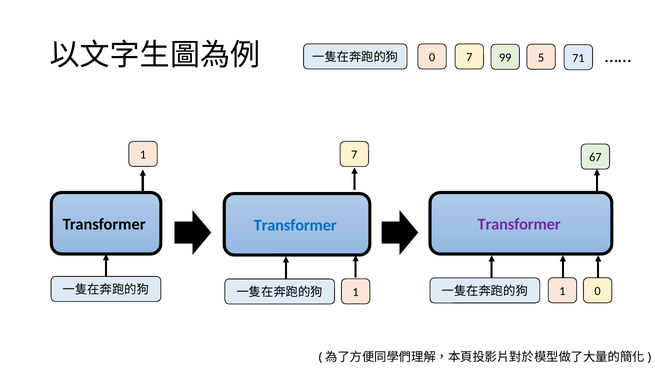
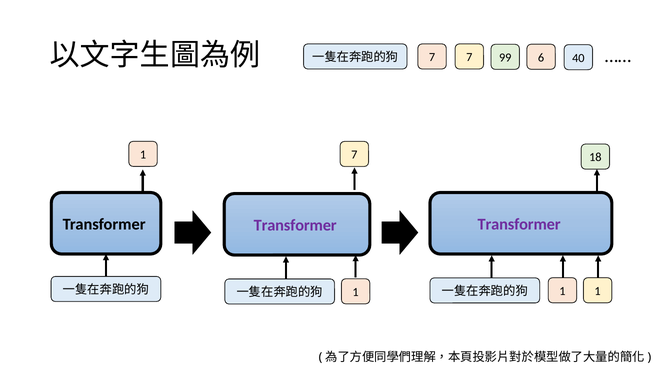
0: 0 -> 7 (432, 57)
5: 5 -> 6 (541, 58)
71: 71 -> 40 (578, 58)
67: 67 -> 18 (595, 157)
Transformer colour: blue -> purple (295, 225)
1 0: 0 -> 1 (598, 291)
